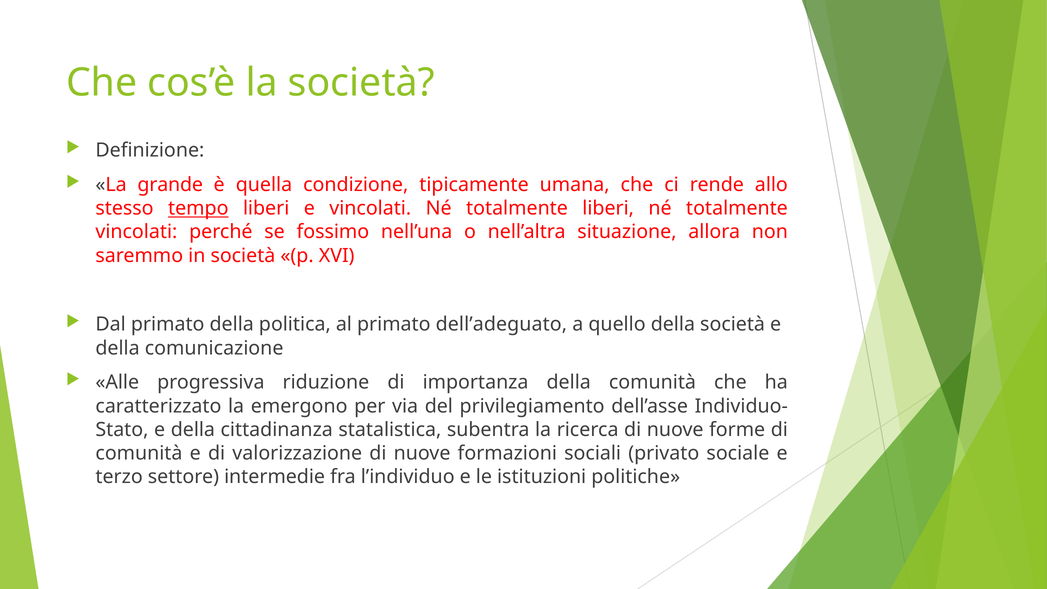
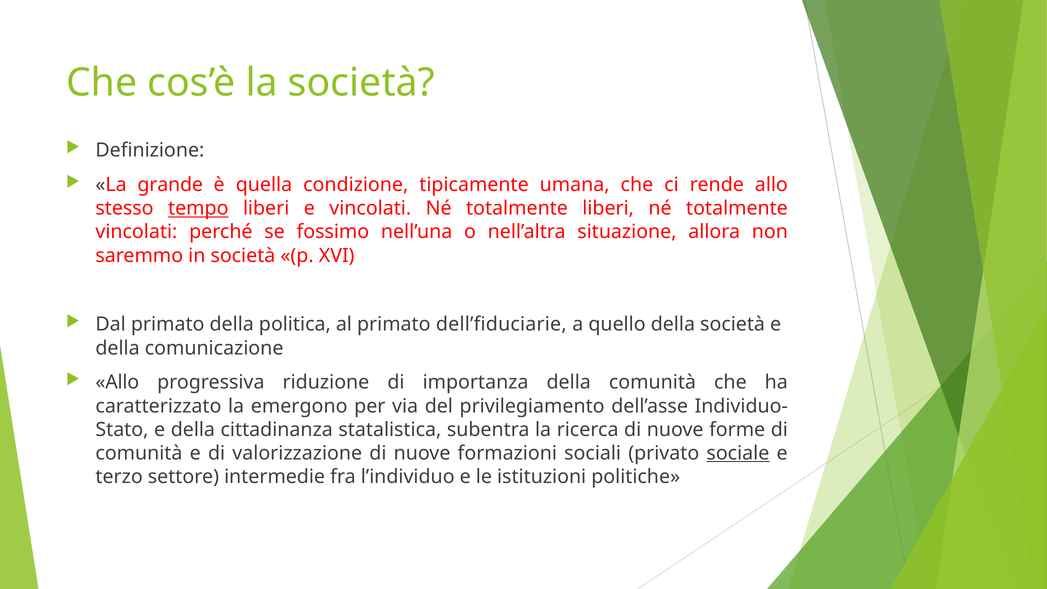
dell’adeguato: dell’adeguato -> dell’fiduciarie (501, 324)
Alle: Alle -> Allo (117, 382)
sociale underline: none -> present (738, 453)
